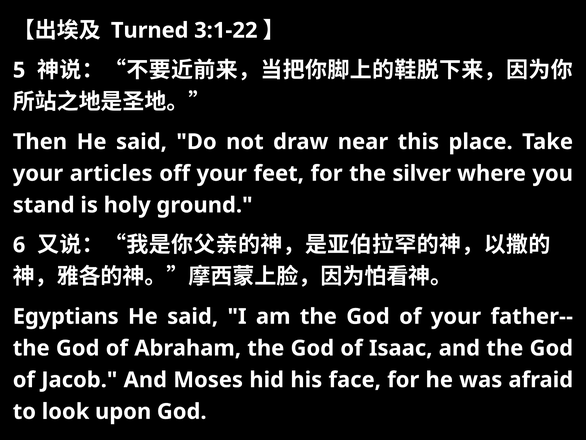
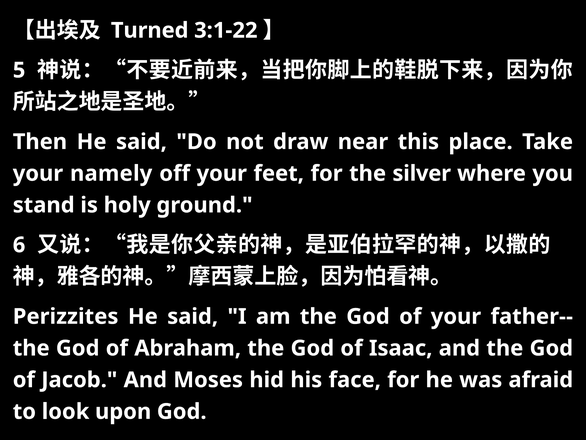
articles: articles -> namely (111, 173)
Egyptians: Egyptians -> Perizzites (66, 316)
